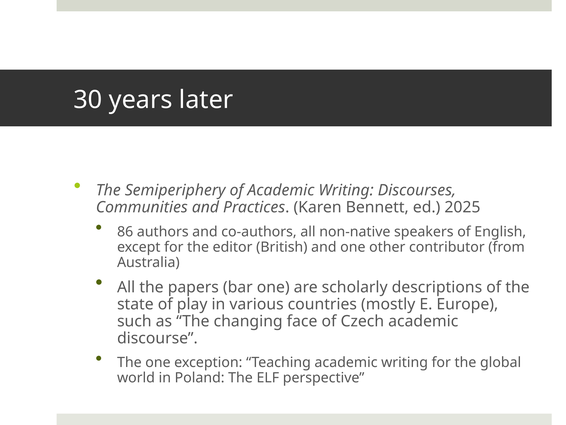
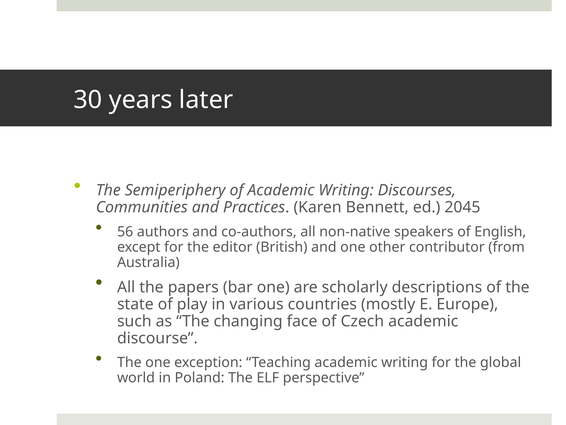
2025: 2025 -> 2045 (462, 207)
86: 86 -> 56 (125, 231)
